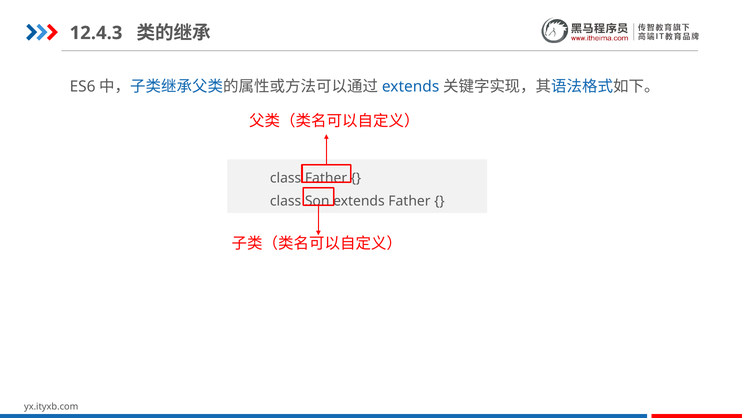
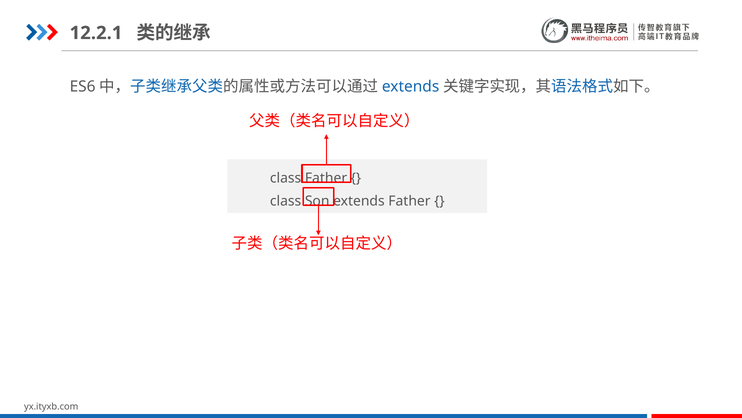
12.4.3: 12.4.3 -> 12.2.1 (96, 33)
